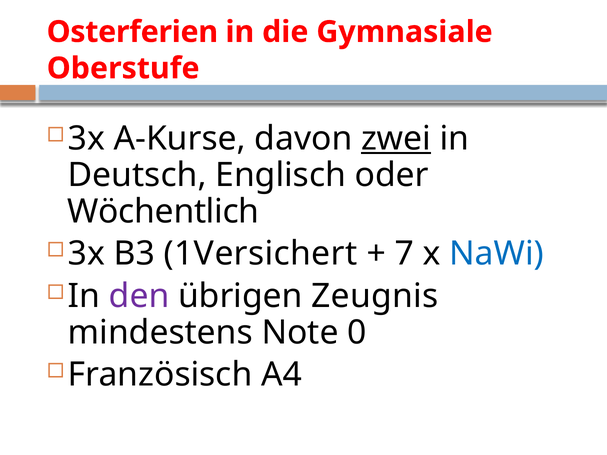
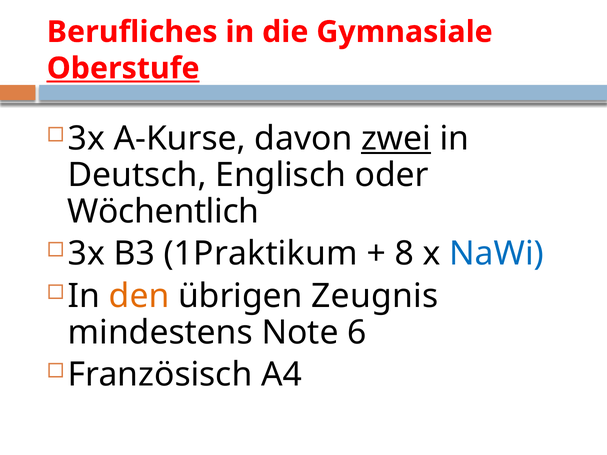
Osterferien: Osterferien -> Berufliches (132, 32)
Oberstufe underline: none -> present (123, 68)
1Versichert: 1Versichert -> 1Praktikum (261, 254)
7: 7 -> 8 (404, 254)
den colour: purple -> orange (139, 296)
0: 0 -> 6 (357, 333)
